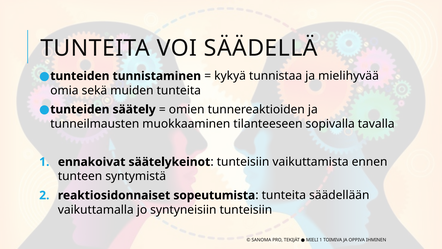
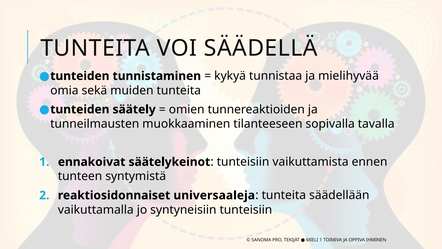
sopeutumista: sopeutumista -> universaaleja (214, 195)
